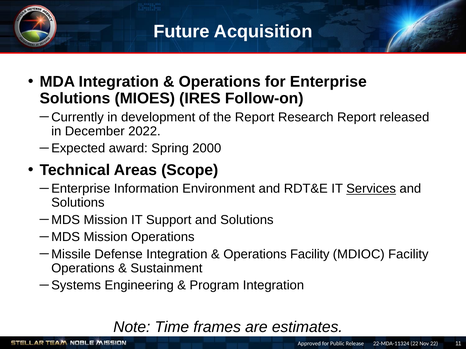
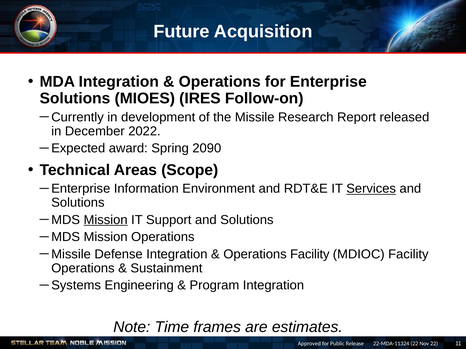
the Report: Report -> Missile (255, 117)
2000: 2000 -> 2090 (207, 148)
Mission underline: none -> present (106, 220)
